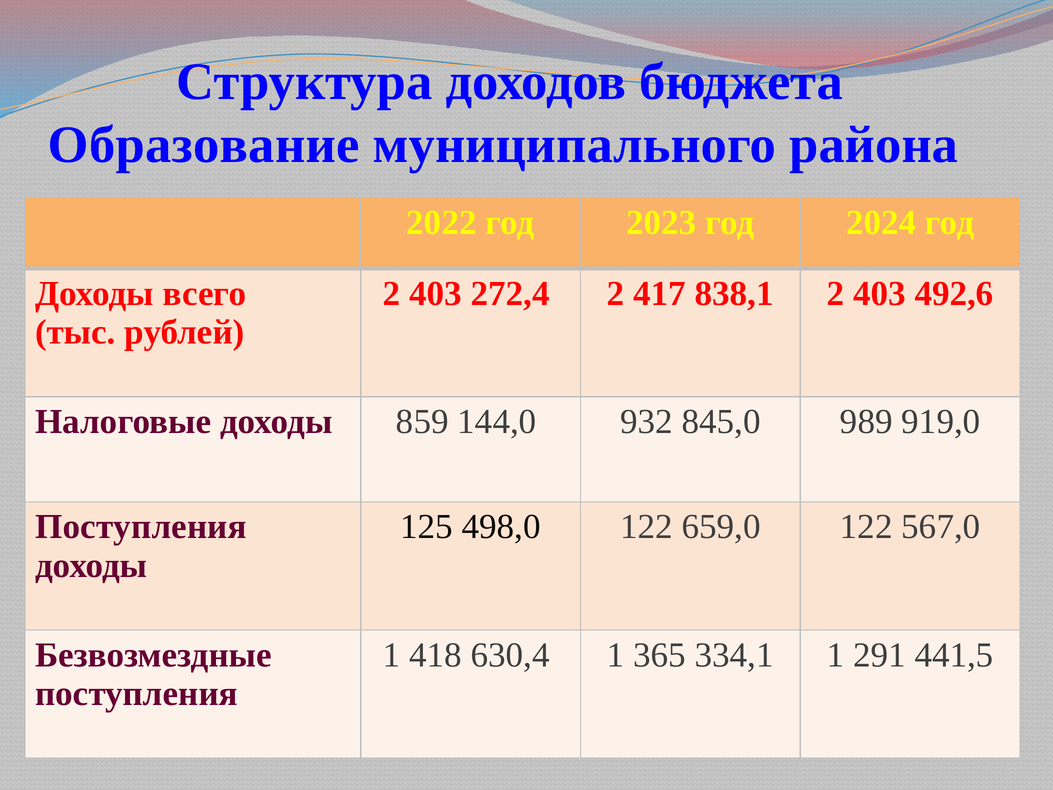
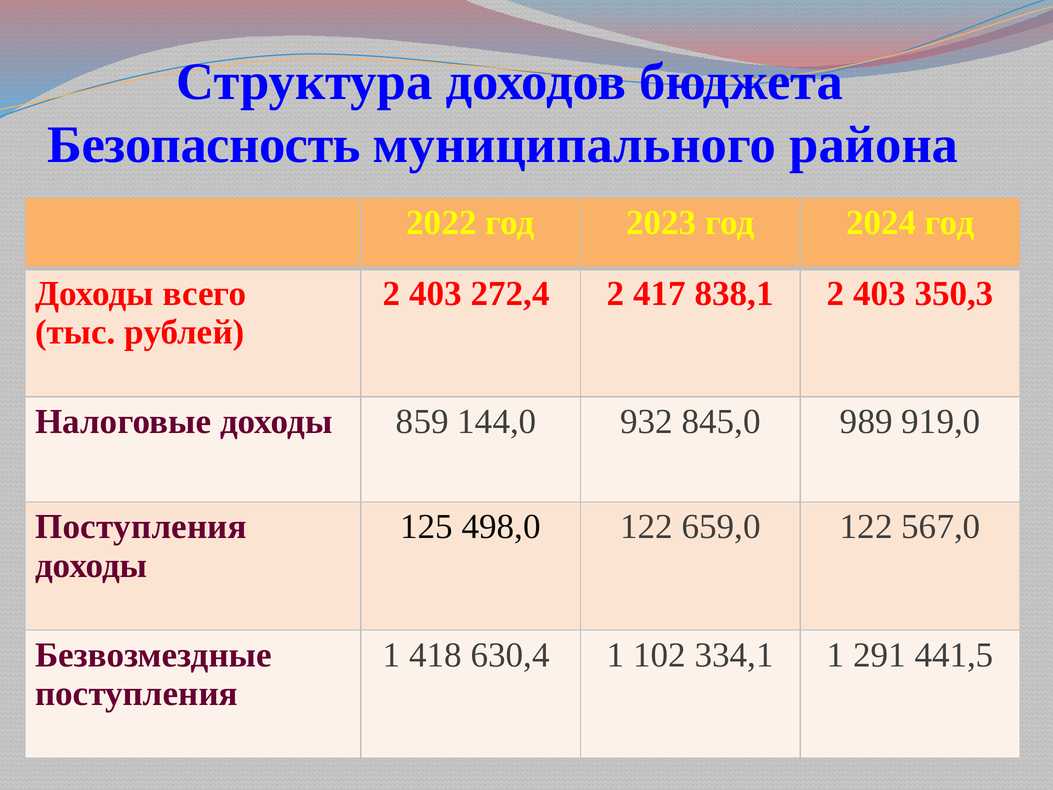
Образование: Образование -> Безопасность (204, 145)
492,6: 492,6 -> 350,3 (954, 293)
365: 365 -> 102 (660, 655)
